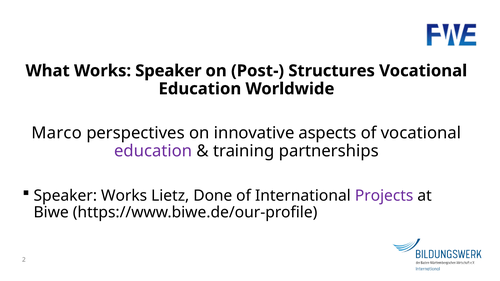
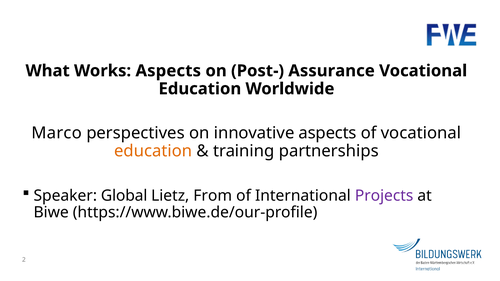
Works Speaker: Speaker -> Aspects (168, 71)
Structures: Structures -> Assurance (332, 71)
education colour: purple -> orange (153, 151)
Speaker Works: Works -> Global (124, 196)
Done: Done -> From (213, 196)
